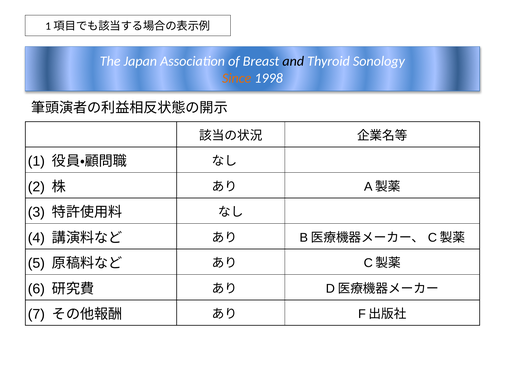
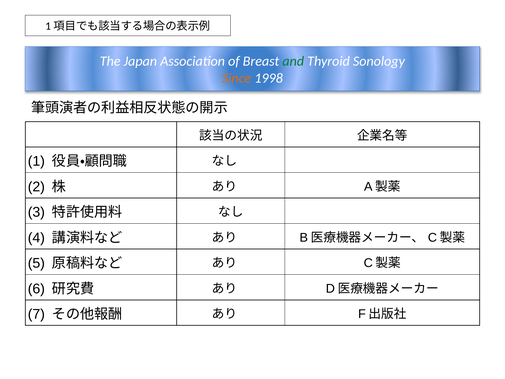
and colour: black -> green (293, 61)
